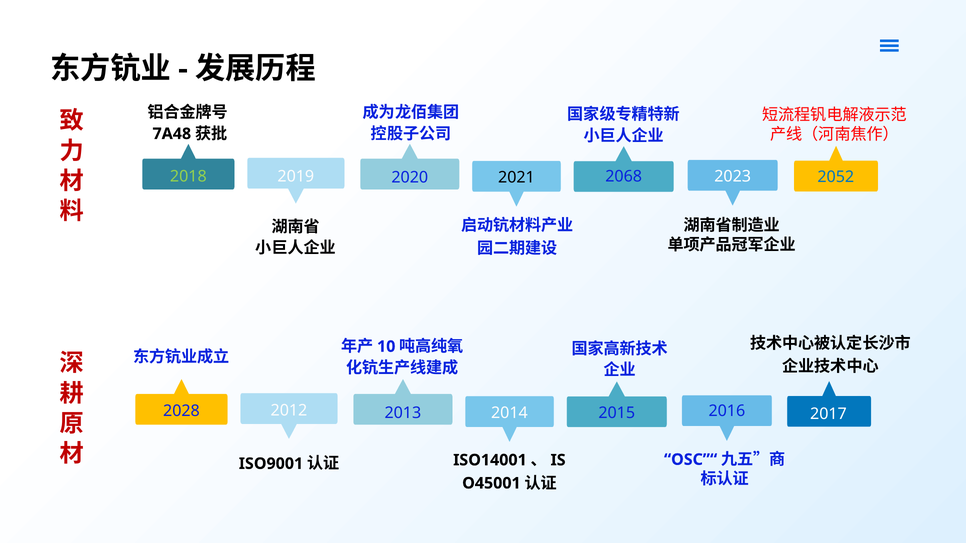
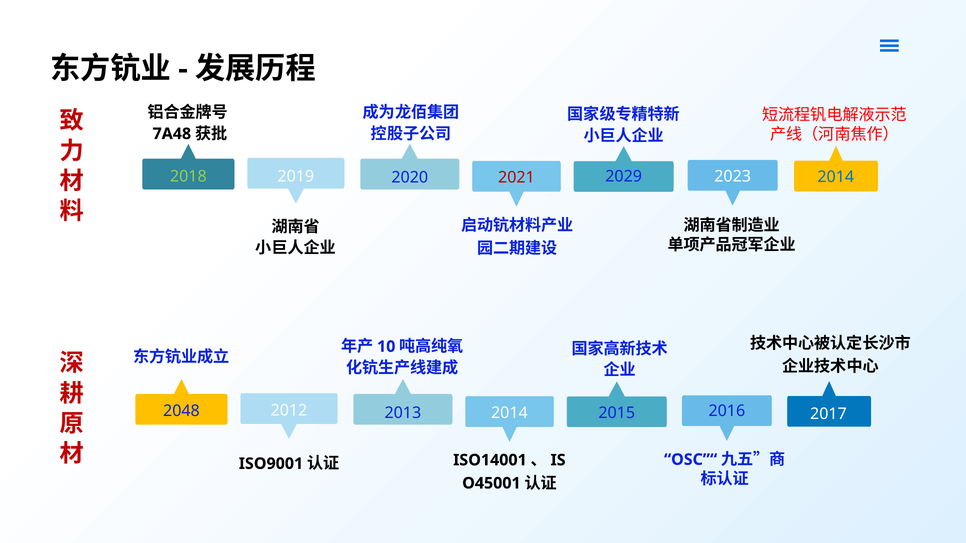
2021 colour: black -> red (516, 178)
2068: 2068 -> 2029 (624, 177)
2052: 2052 -> 2014 (836, 177)
2028: 2028 -> 2048 (181, 411)
